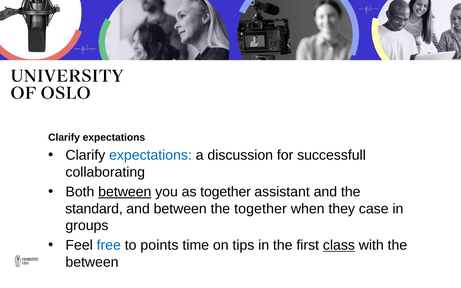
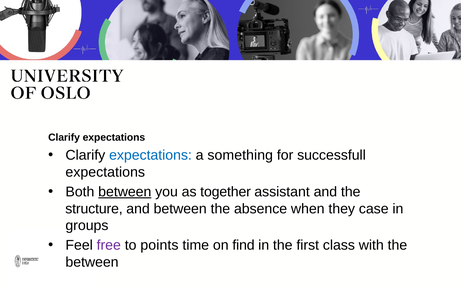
discussion: discussion -> something (240, 155)
collaborating: collaborating -> expectations (105, 172)
standard: standard -> structure (94, 209)
the together: together -> absence (261, 209)
free colour: blue -> purple (109, 245)
tips: tips -> find (243, 245)
class underline: present -> none (339, 245)
